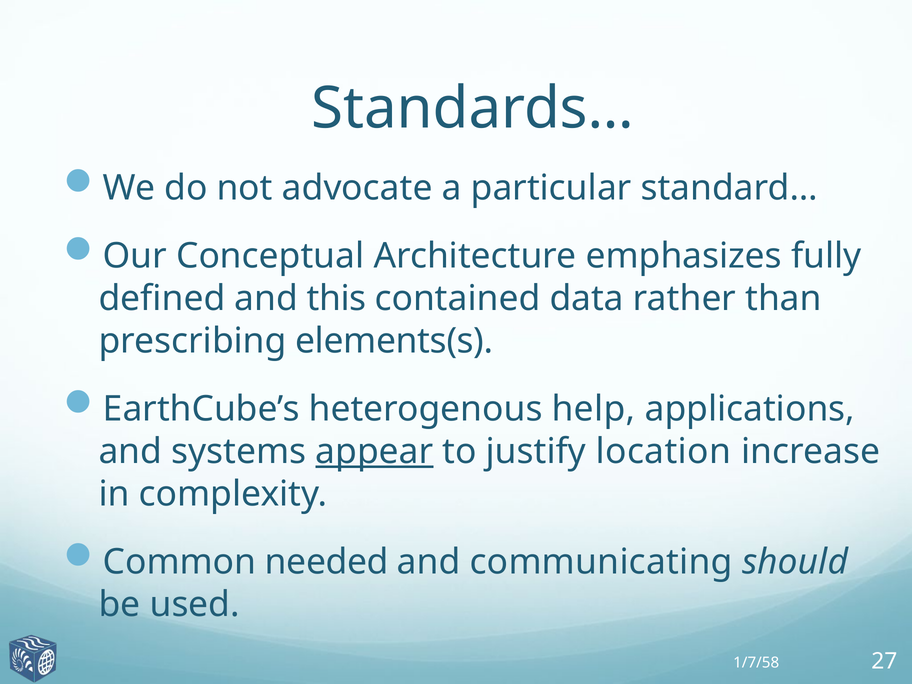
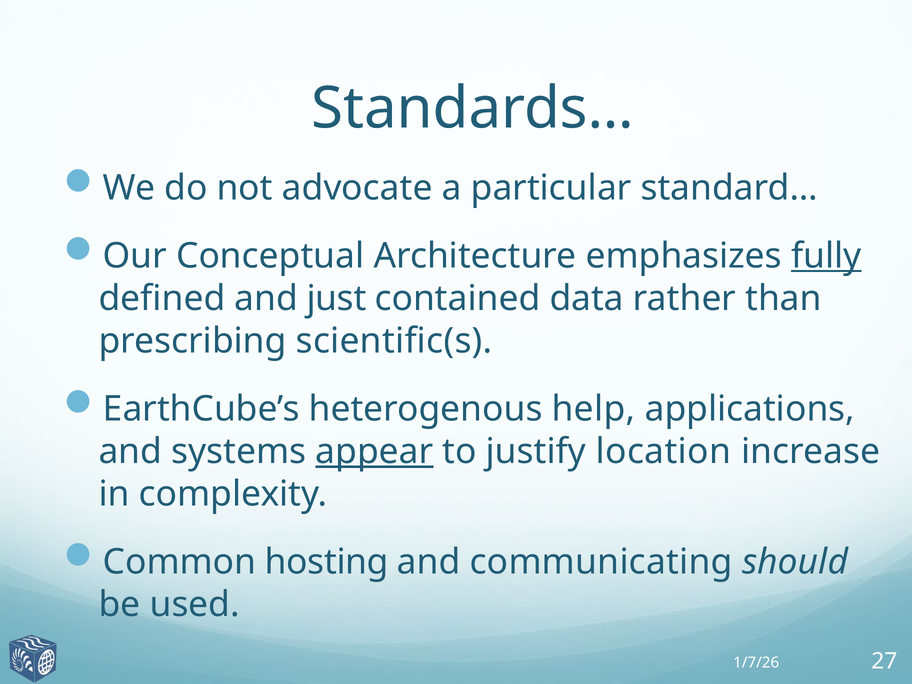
fully underline: none -> present (826, 256)
this: this -> just (336, 298)
elements(s: elements(s -> scientific(s (394, 341)
needed: needed -> hosting (327, 562)
1/7/58: 1/7/58 -> 1/7/26 (756, 663)
